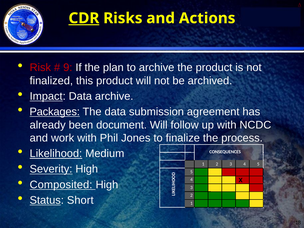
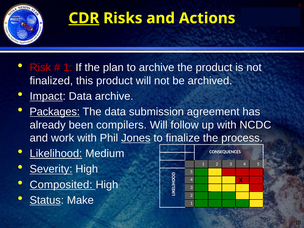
9: 9 -> 1 (68, 67)
document: document -> compilers (121, 125)
Jones underline: none -> present (136, 138)
Short: Short -> Make (80, 200)
